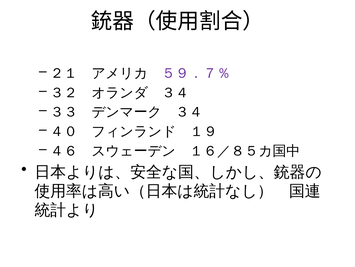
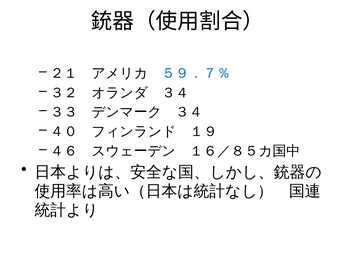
５９．７％ colour: purple -> blue (196, 73)
